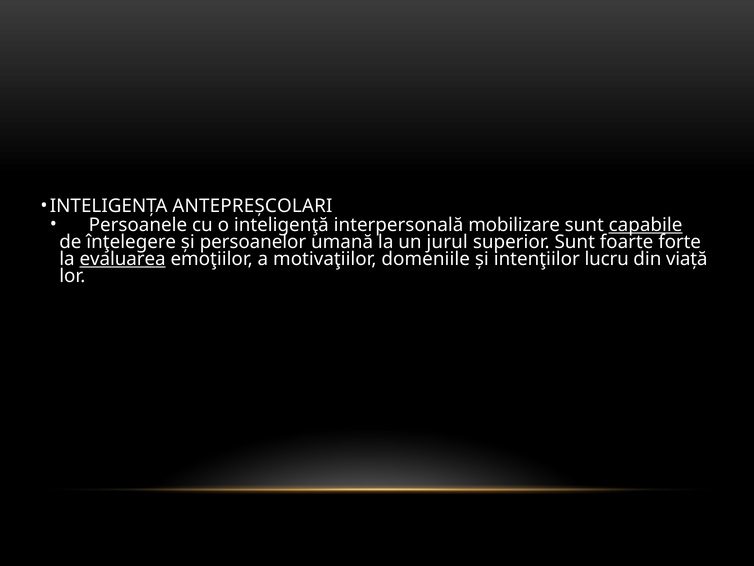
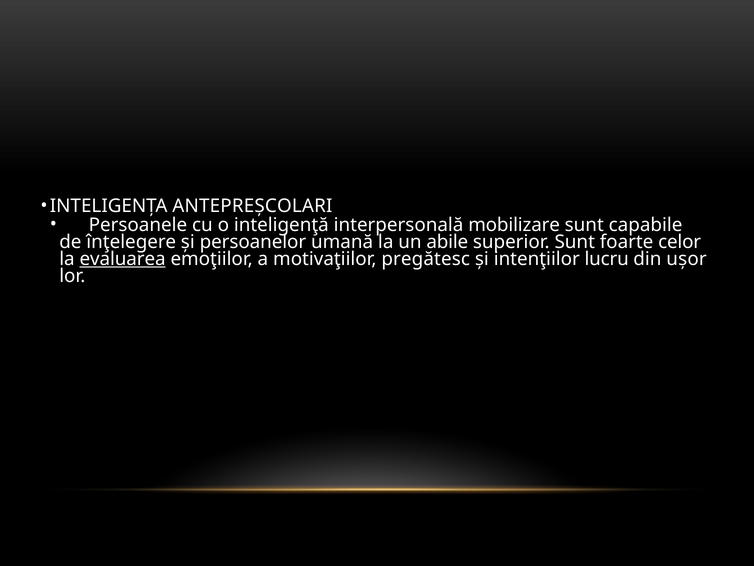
capabile underline: present -> none (646, 225)
jurul: jurul -> abile (447, 242)
forte: forte -> celor (680, 242)
domeniile: domeniile -> pregătesc (426, 259)
viață: viață -> ușor (687, 259)
